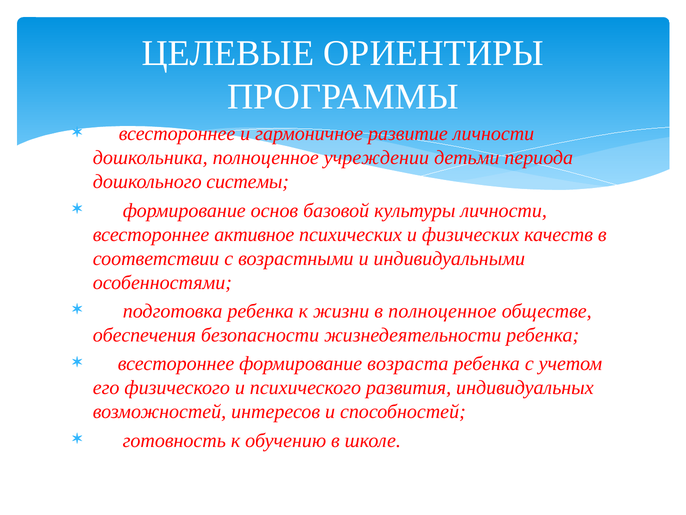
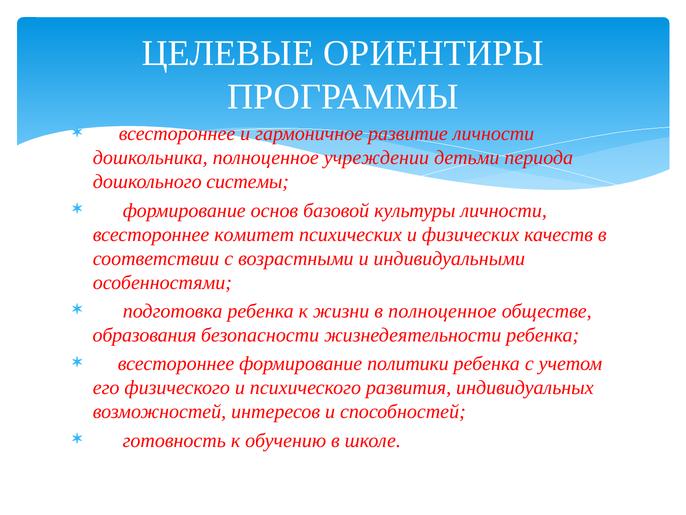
активное: активное -> комитет (254, 234)
обеспечения: обеспечения -> образования (144, 335)
возраста: возраста -> политики (408, 363)
